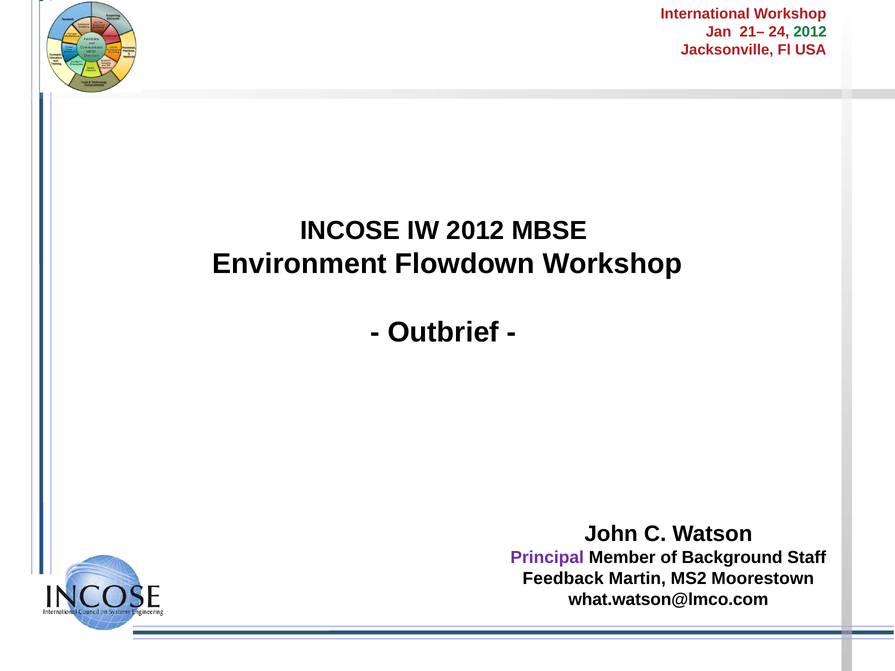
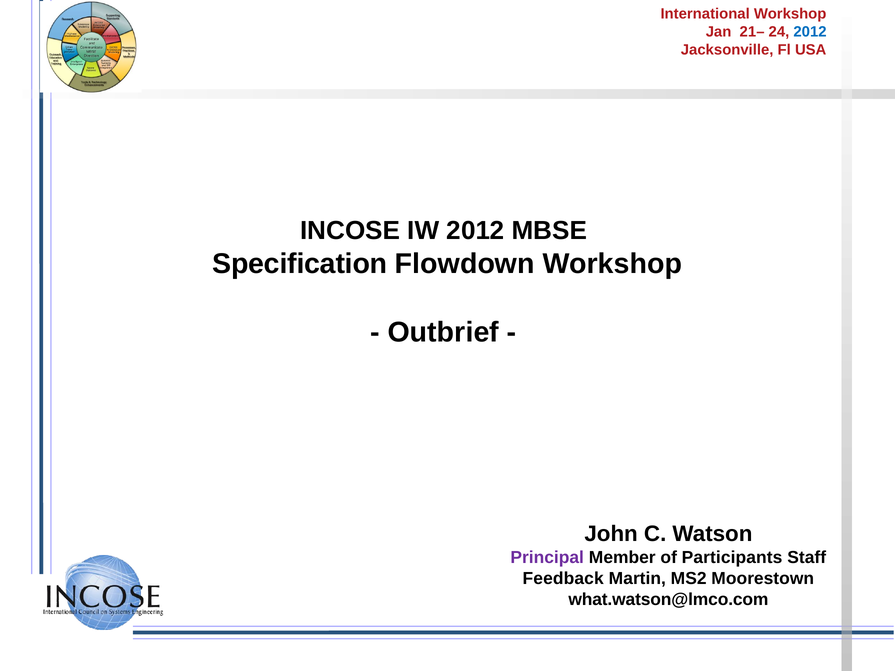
2012 colour: green -> blue (810, 32)
Environment: Environment -> Specification (300, 264)
Background: Background -> Participants (732, 558)
